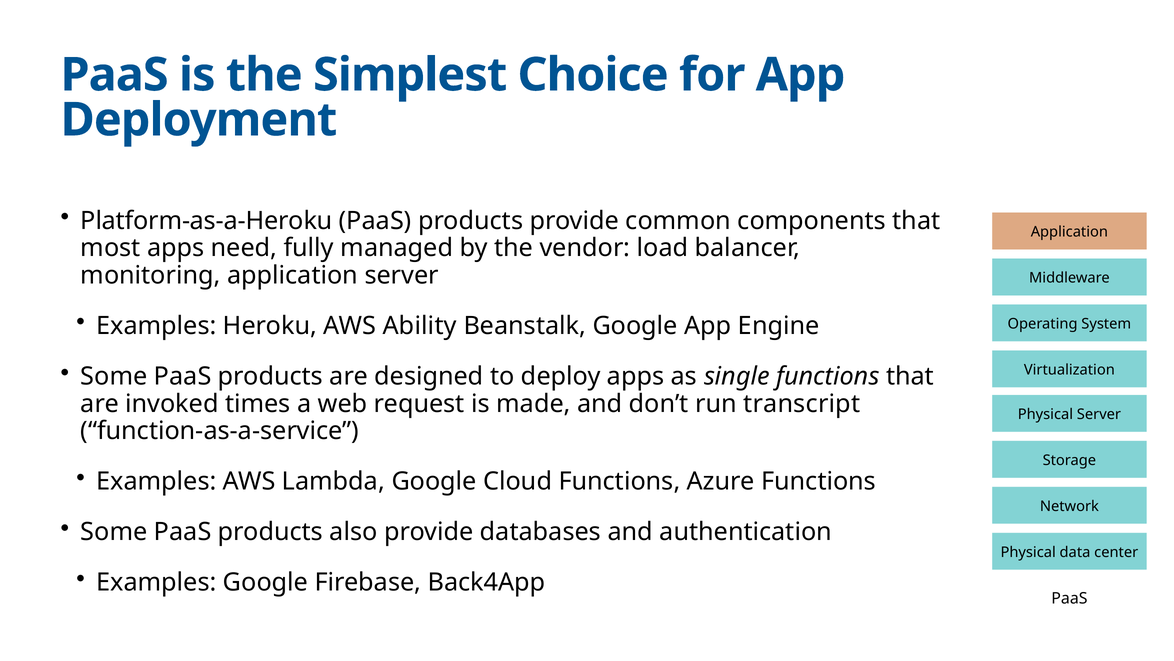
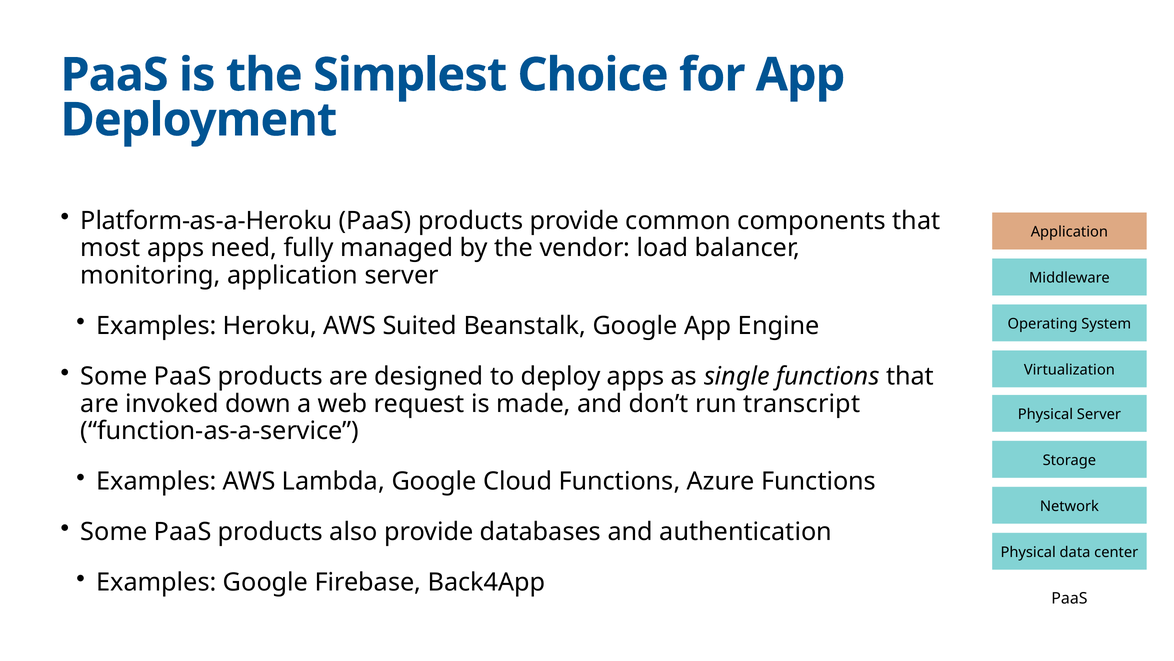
Ability: Ability -> Suited (420, 326)
times: times -> down (258, 403)
